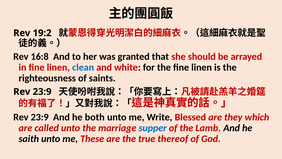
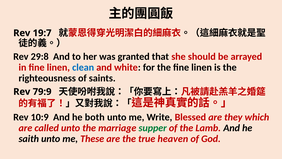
19:2: 19:2 -> 19:7 (42, 33)
16:8: 16:8 -> 29:8 (40, 57)
23:9: 23:9 -> 79:9 (42, 92)
23:9: 23:9 -> 10:9 (40, 117)
supper colour: blue -> green (153, 128)
thereof: thereof -> heaven (173, 139)
